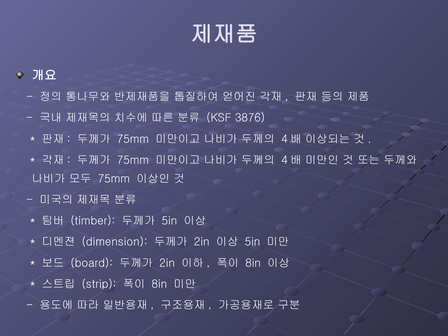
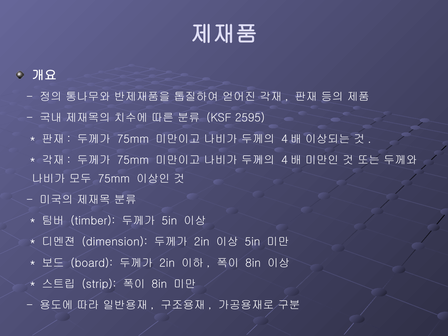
3876: 3876 -> 2595 (250, 118)
